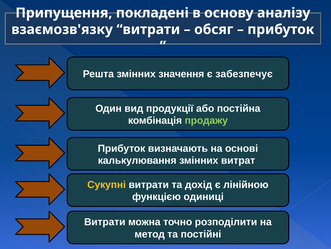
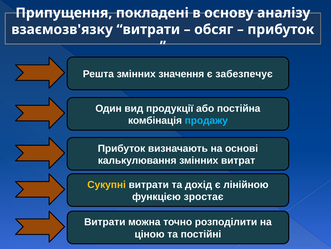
продажу colour: light green -> light blue (206, 120)
одиниці: одиниці -> зростає (204, 196)
метод: метод -> ціною (150, 234)
